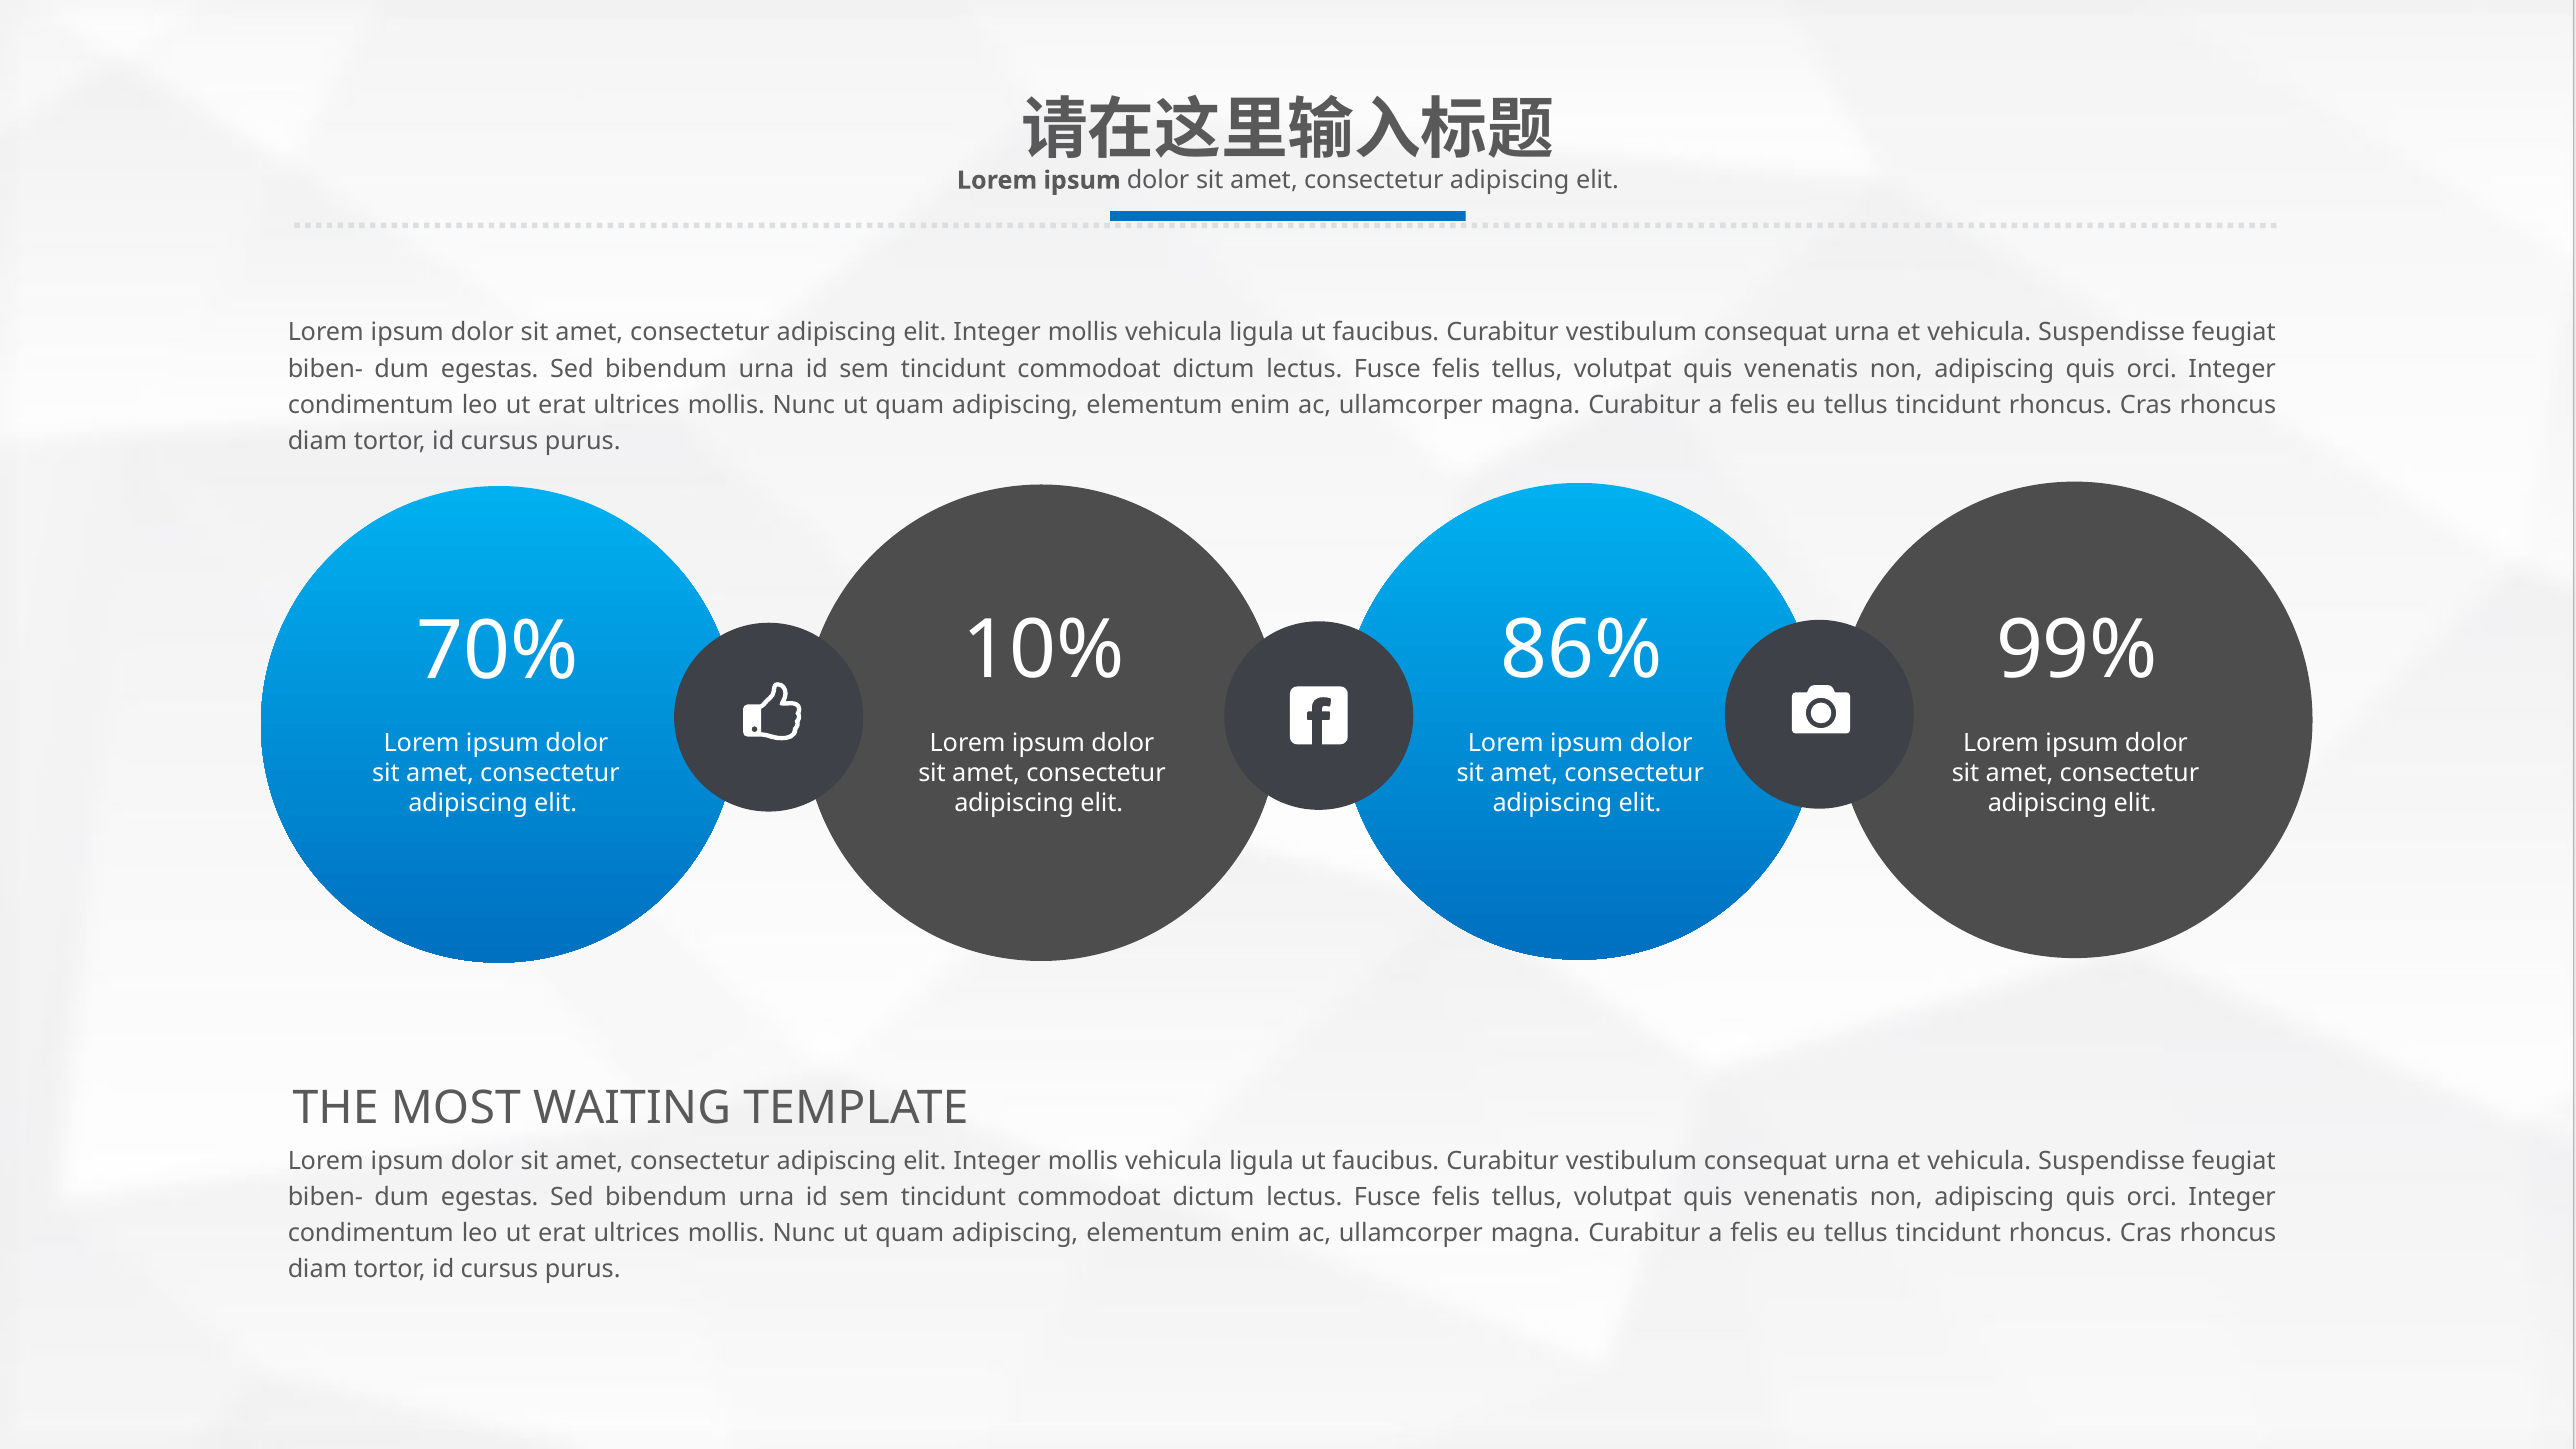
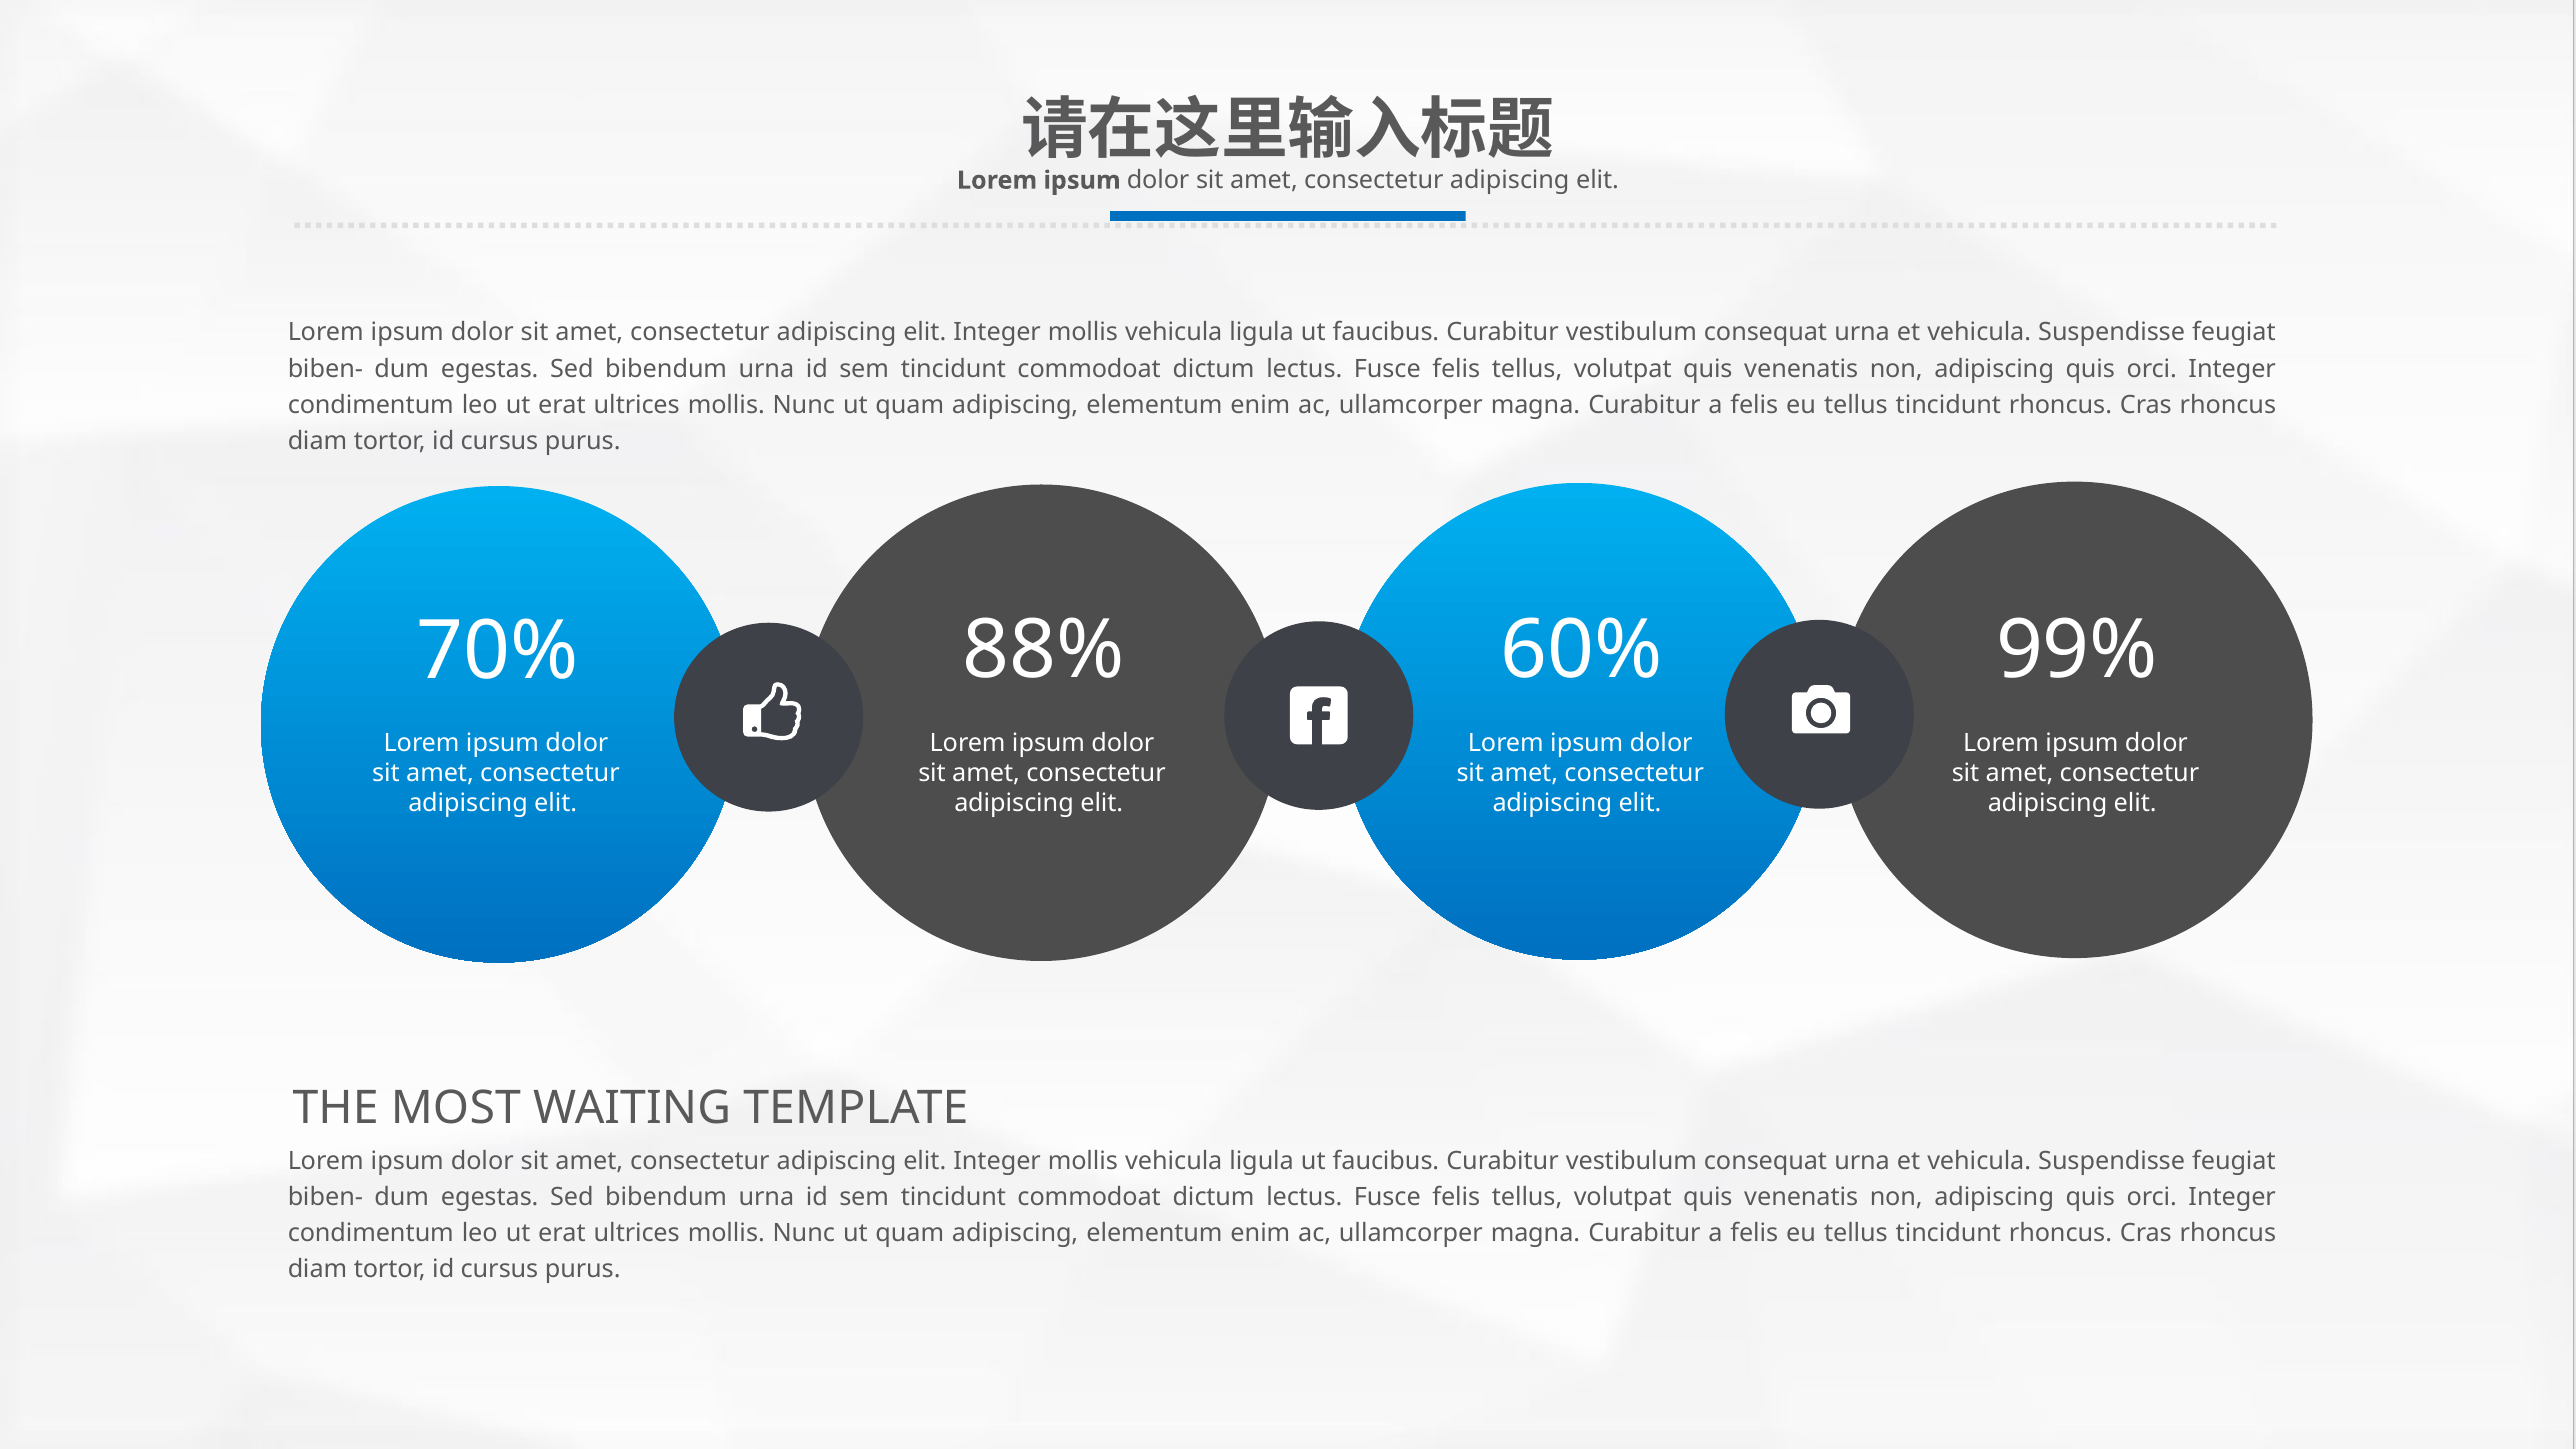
10%: 10% -> 88% (1044, 650)
86%: 86% -> 60% (1582, 650)
